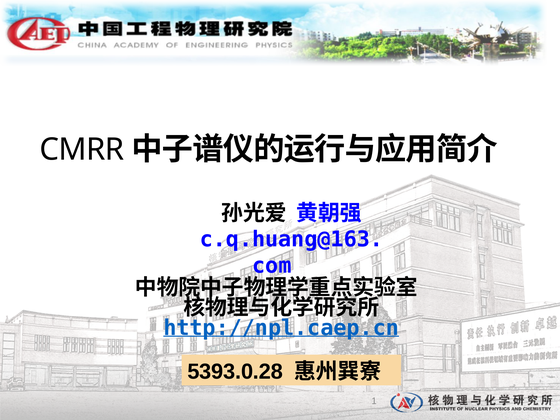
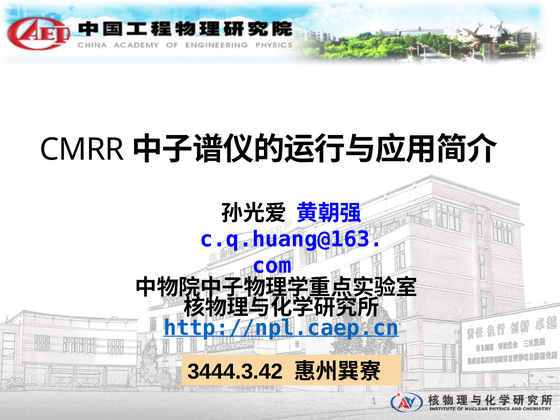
5393.0.28: 5393.0.28 -> 3444.3.42 (235, 372)
